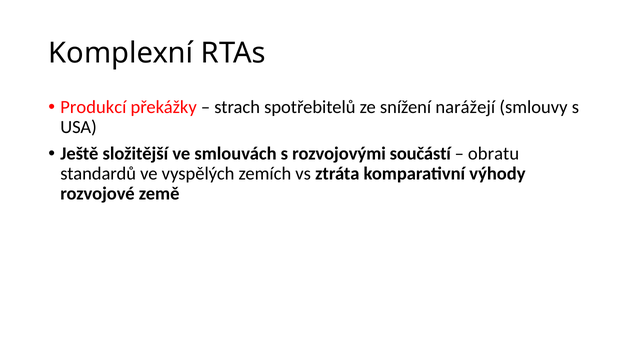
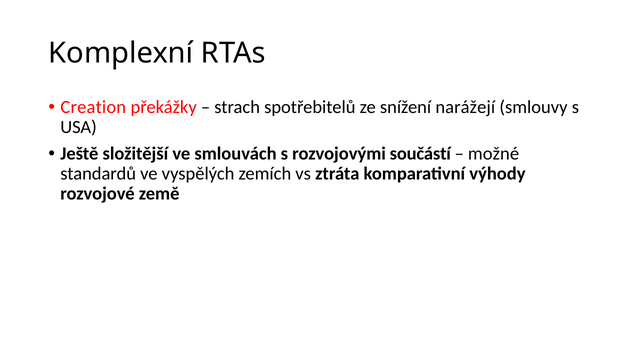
Produkcí: Produkcí -> Creation (93, 107)
obratu: obratu -> možné (494, 154)
